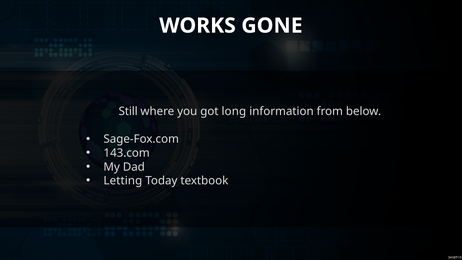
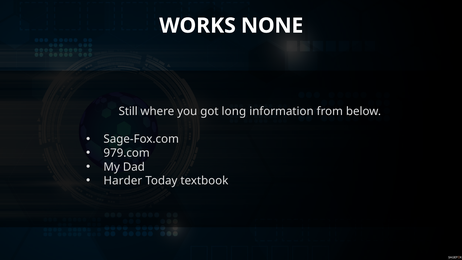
GONE: GONE -> NONE (272, 26)
143.com: 143.com -> 979.com (127, 153)
Letting: Letting -> Harder (123, 181)
